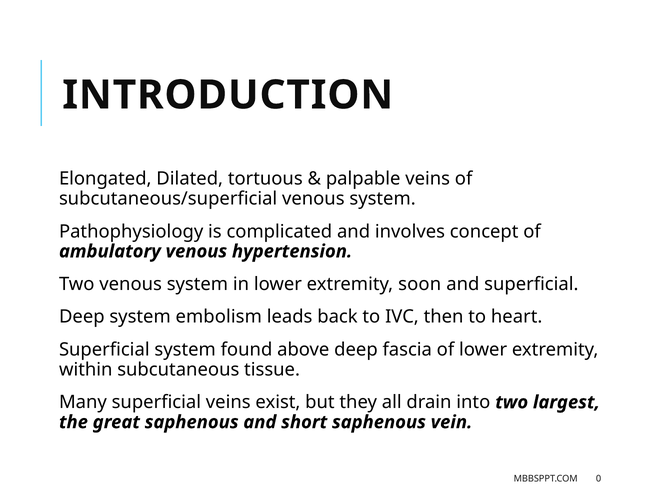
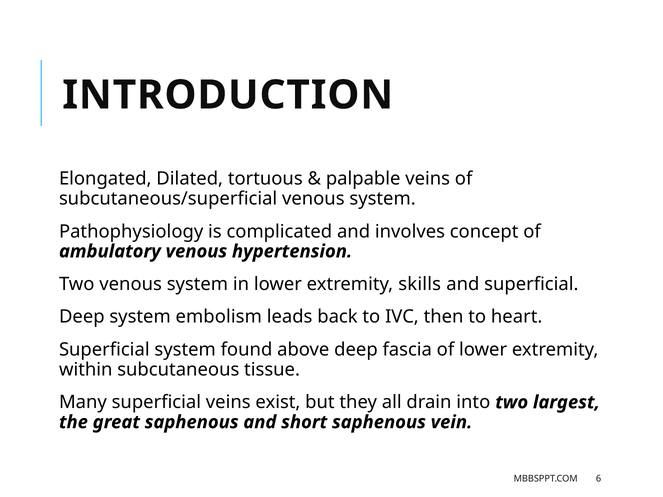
soon: soon -> skills (420, 284)
0: 0 -> 6 (599, 479)
